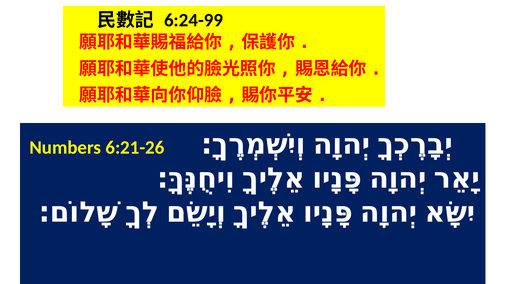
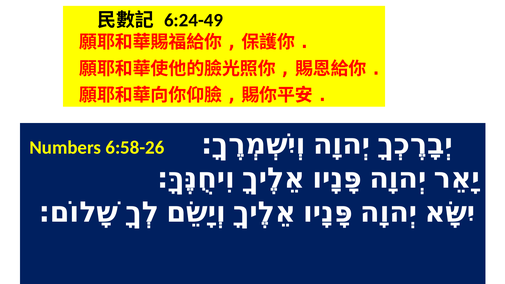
6:24-99: 6:24-99 -> 6:24-49 (194, 20)
6:21-26: 6:21-26 -> 6:58-26 (135, 148)
